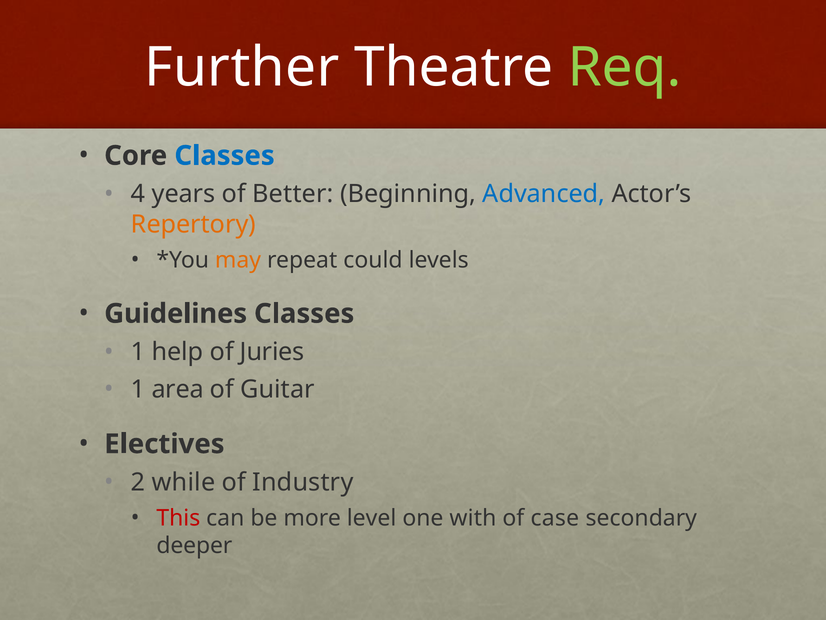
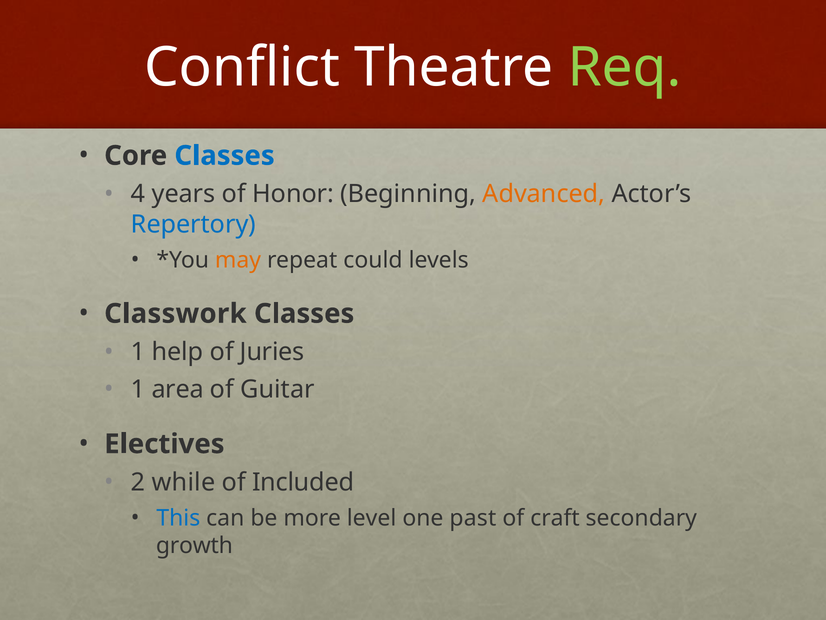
Further: Further -> Conflict (242, 67)
Better: Better -> Honor (293, 194)
Advanced colour: blue -> orange (544, 194)
Repertory colour: orange -> blue (193, 224)
Guidelines: Guidelines -> Classwork (175, 313)
Industry: Industry -> Included (303, 482)
This colour: red -> blue (178, 518)
with: with -> past (473, 518)
case: case -> craft (555, 518)
deeper: deeper -> growth (194, 545)
